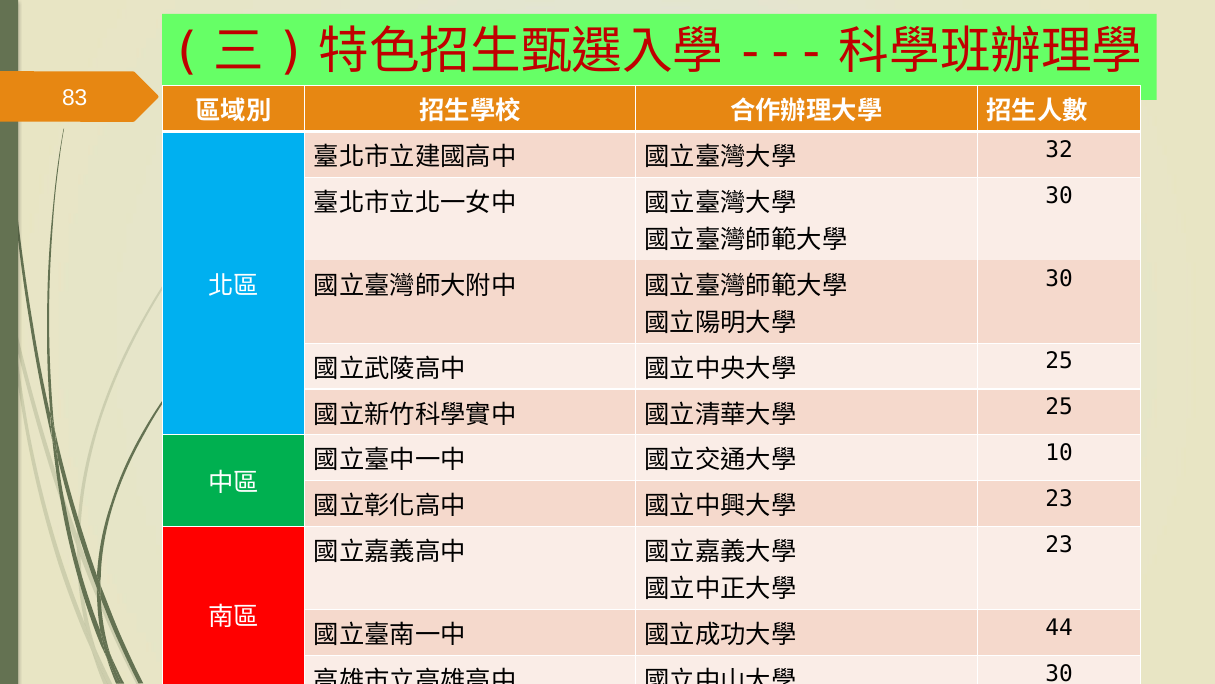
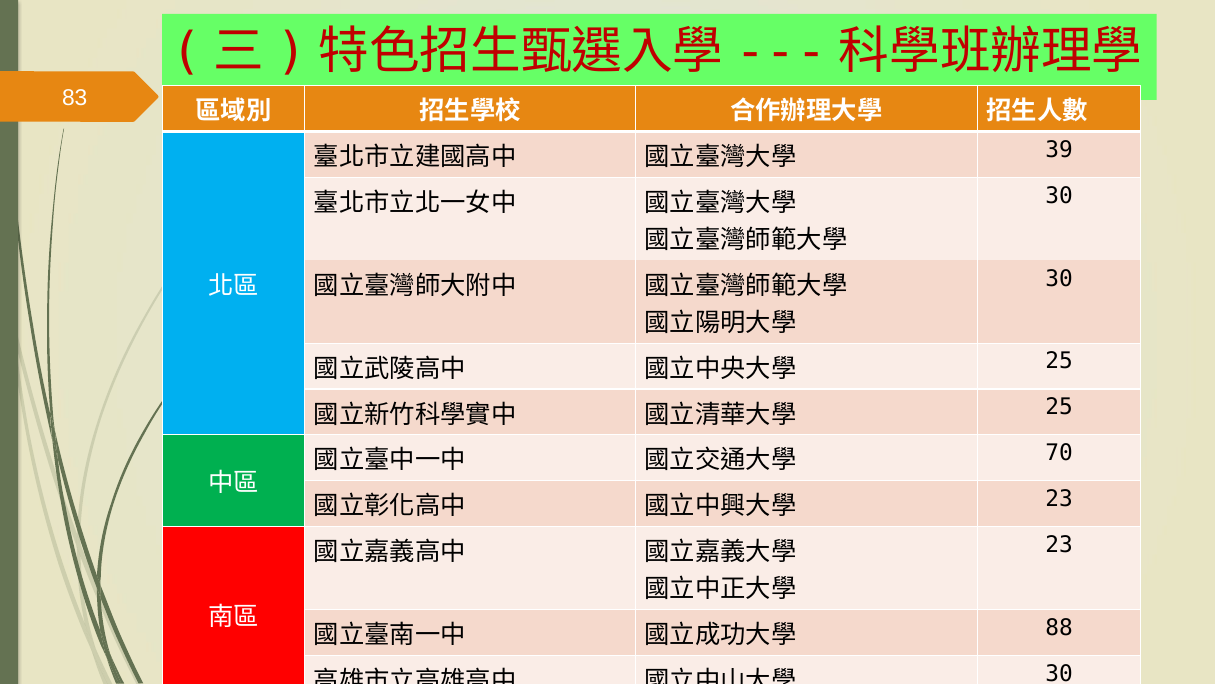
32: 32 -> 39 (1059, 150)
10: 10 -> 70 (1059, 453)
44: 44 -> 88 (1059, 627)
